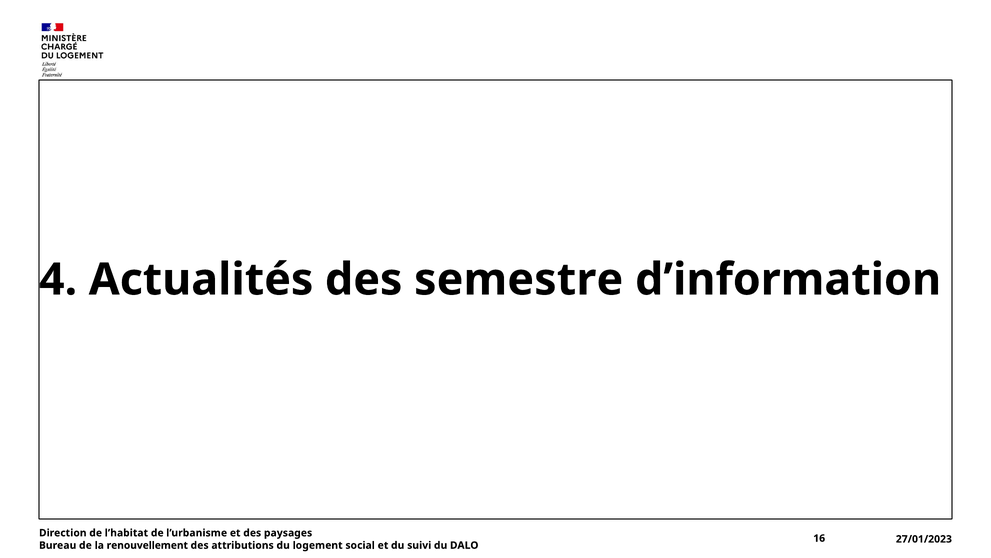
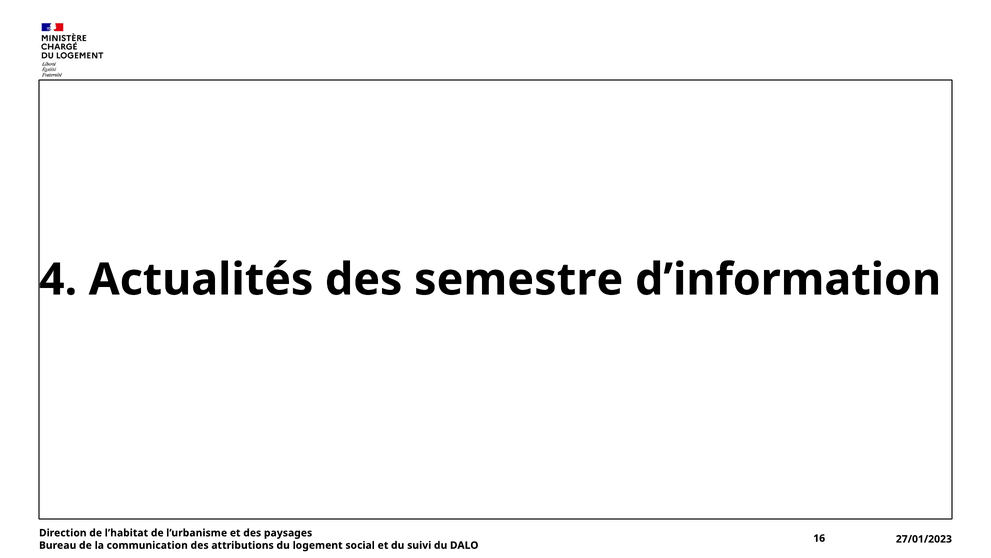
renouvellement: renouvellement -> communication (147, 545)
